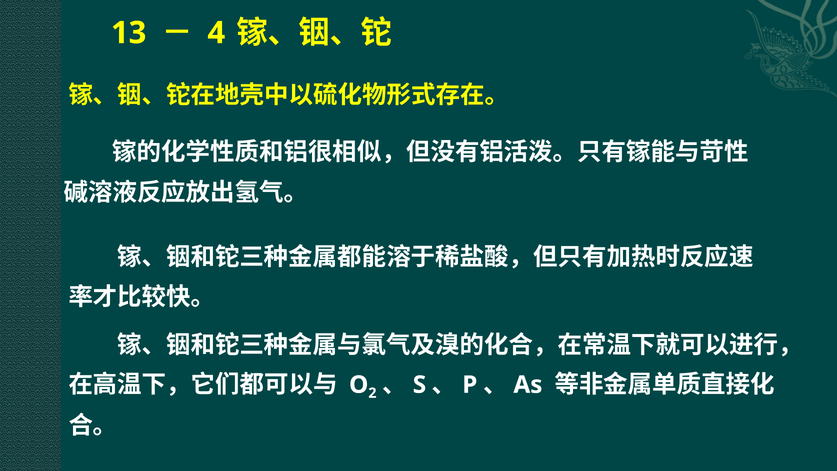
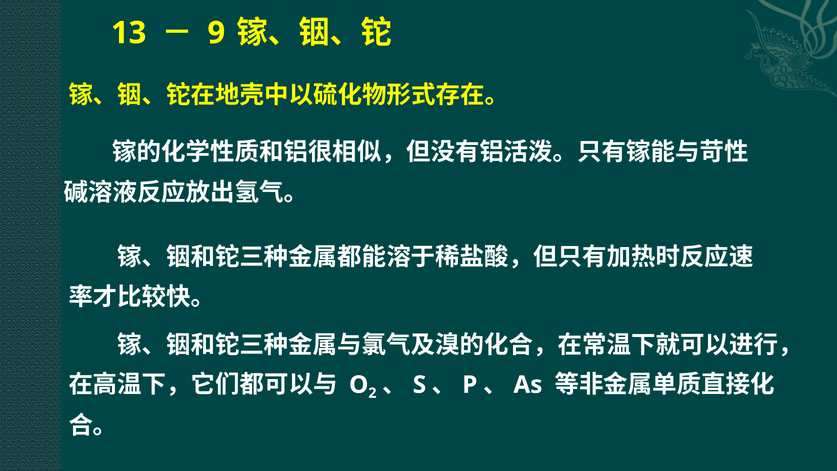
4: 4 -> 9 (216, 33)
